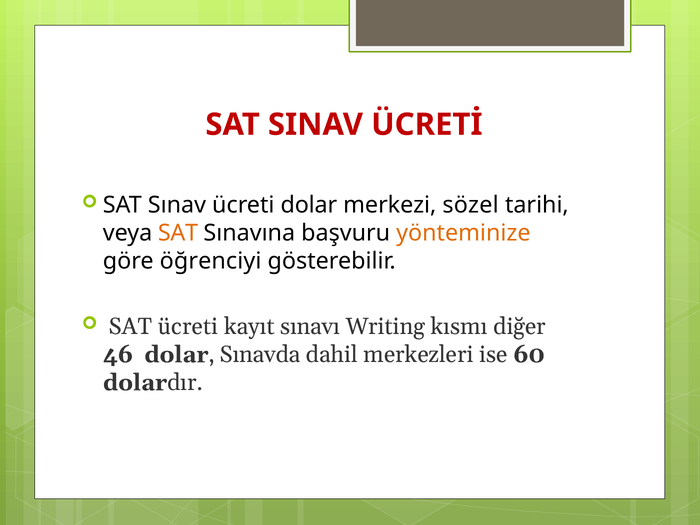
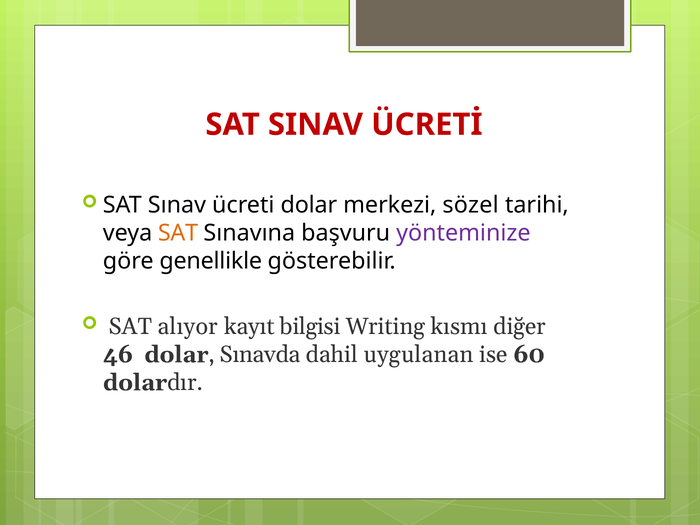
yönteminize colour: orange -> purple (463, 233)
öğrenciyi: öğrenciyi -> genellikle (211, 261)
SAT ücreti: ücreti -> alıyor (188, 327)
sınavı: sınavı -> bilgisi (310, 327)
merkezleri: merkezleri -> uygulanan (418, 355)
